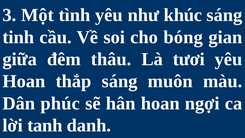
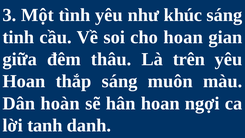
cho bóng: bóng -> hoan (183, 37)
tươi: tươi -> trên (189, 59)
phúc: phúc -> hoàn (60, 103)
